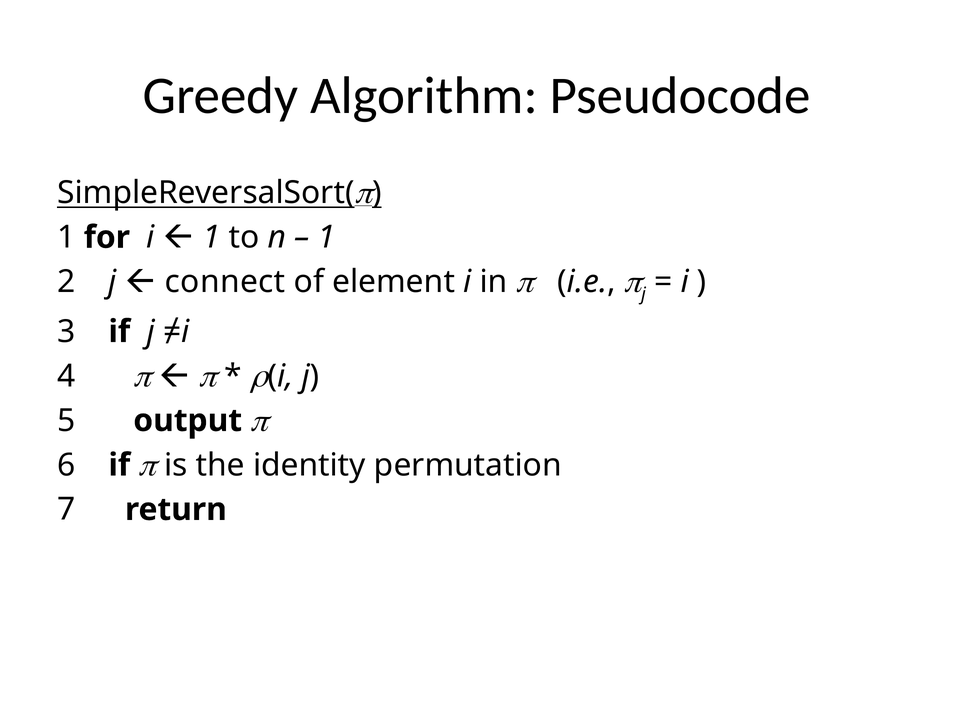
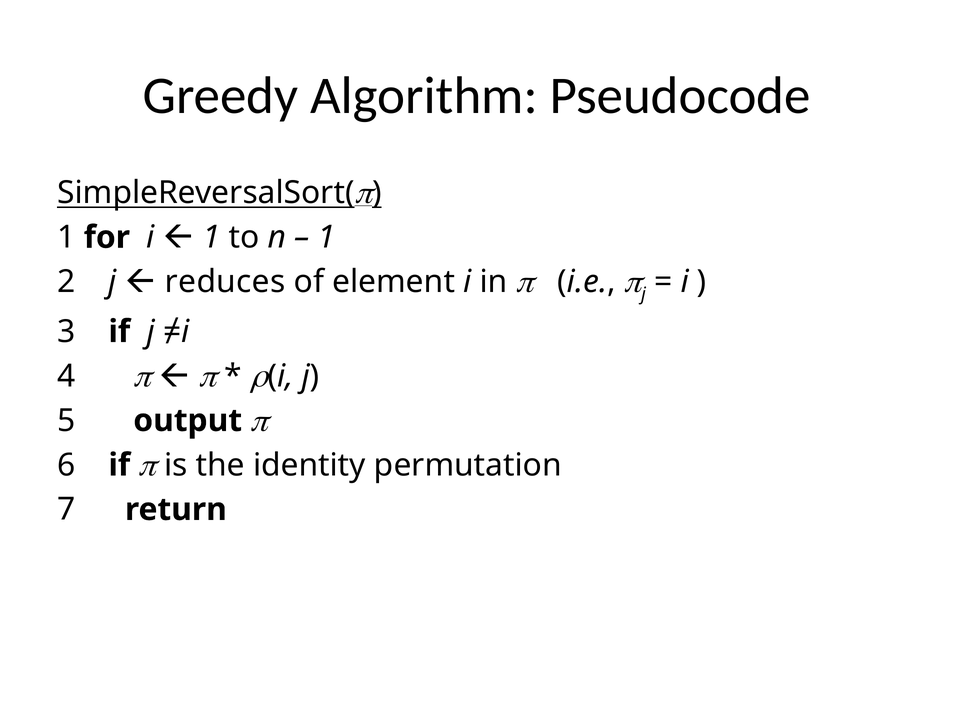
connect: connect -> reduces (225, 282)
